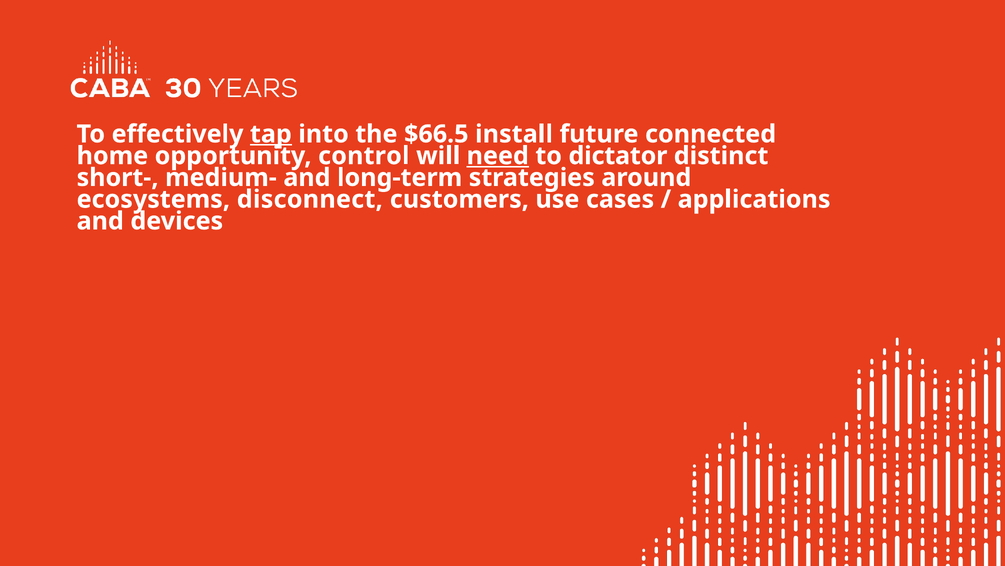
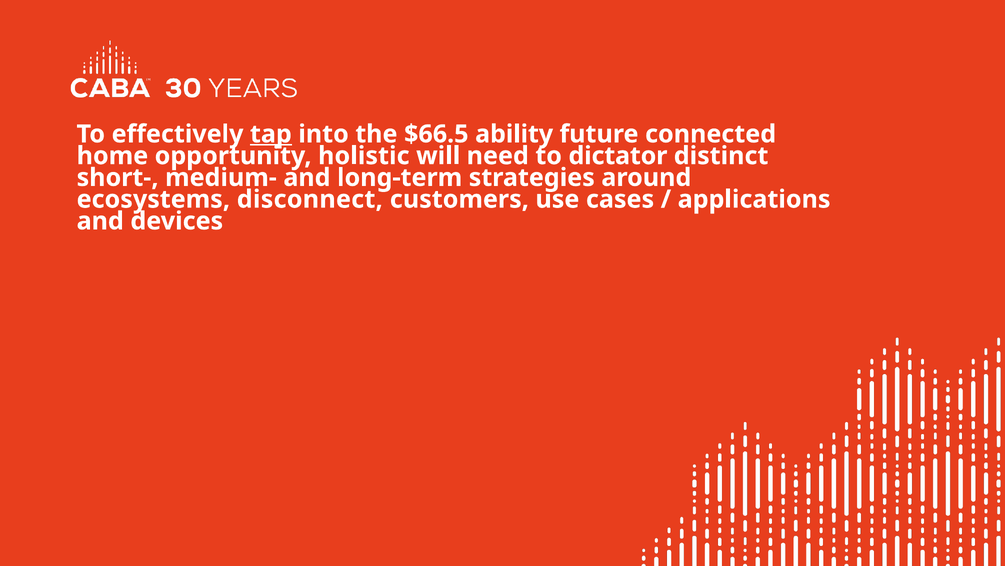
install: install -> ability (514, 134)
control: control -> holistic (364, 156)
need underline: present -> none (498, 156)
